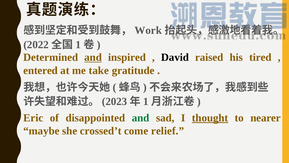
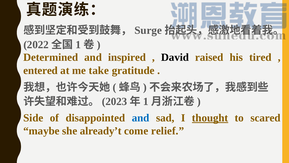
Work: Work -> Surge (148, 30)
and underline: present -> none (93, 57)
Eric: Eric -> Side (33, 118)
and colour: green -> blue (141, 118)
nearer: nearer -> scared (265, 118)
crossed’t: crossed’t -> already’t (101, 131)
